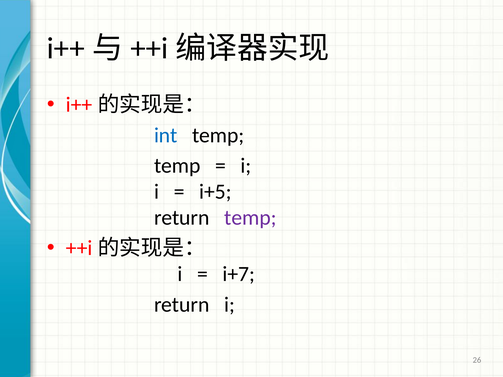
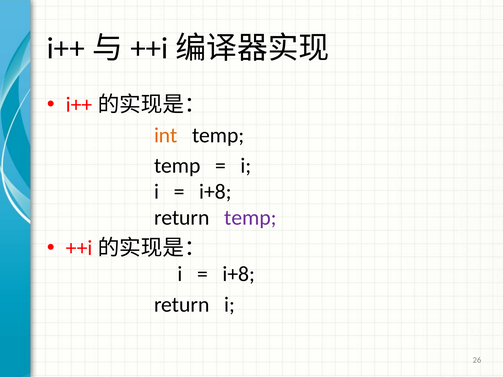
int colour: blue -> orange (166, 135)
i+5: i+5 -> i+8 (215, 192)
i+7: i+7 -> i+8 (239, 274)
